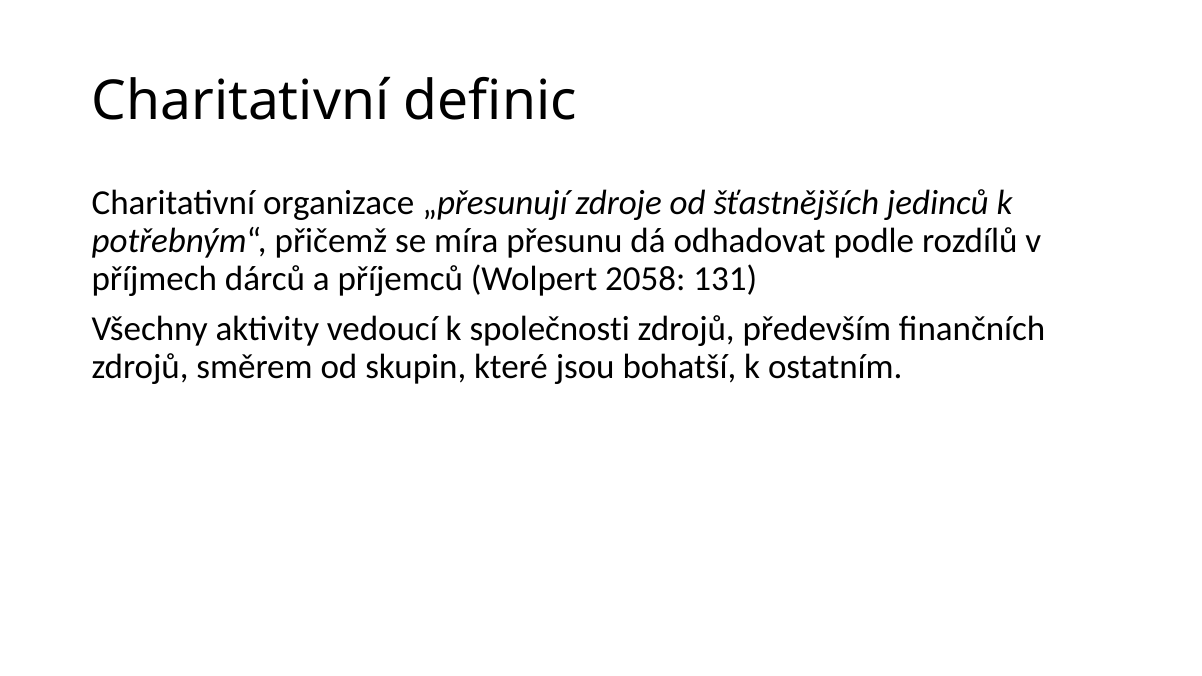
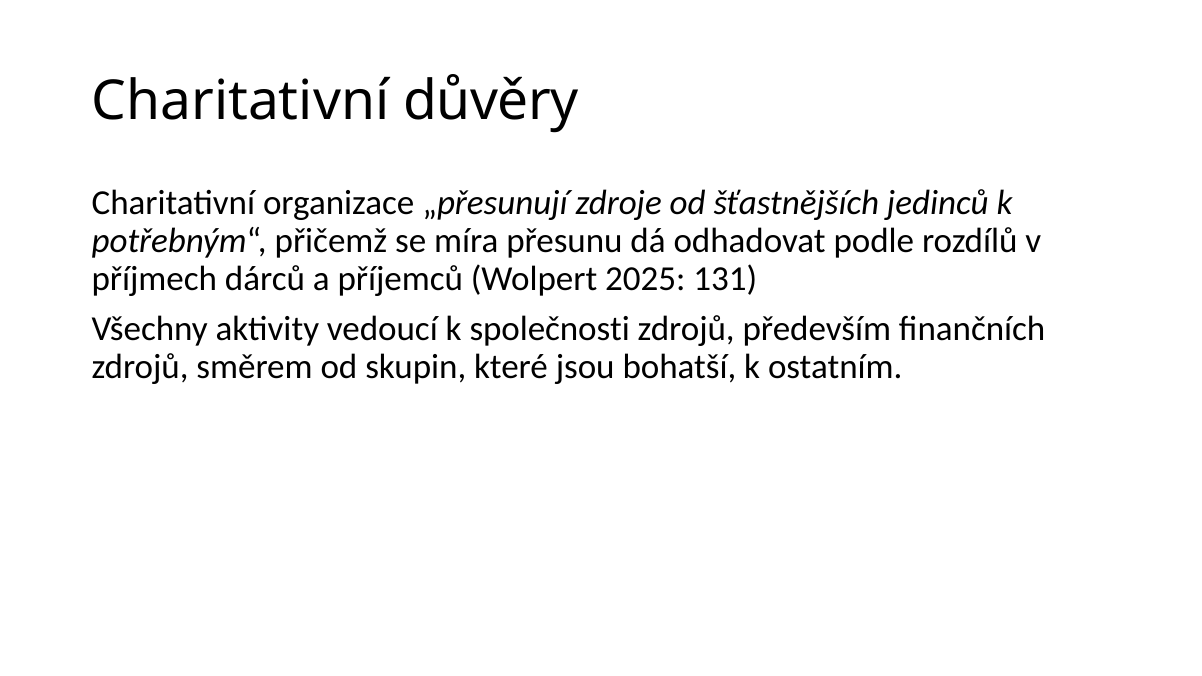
definic: definic -> důvěry (491, 101)
2058: 2058 -> 2025 (645, 279)
